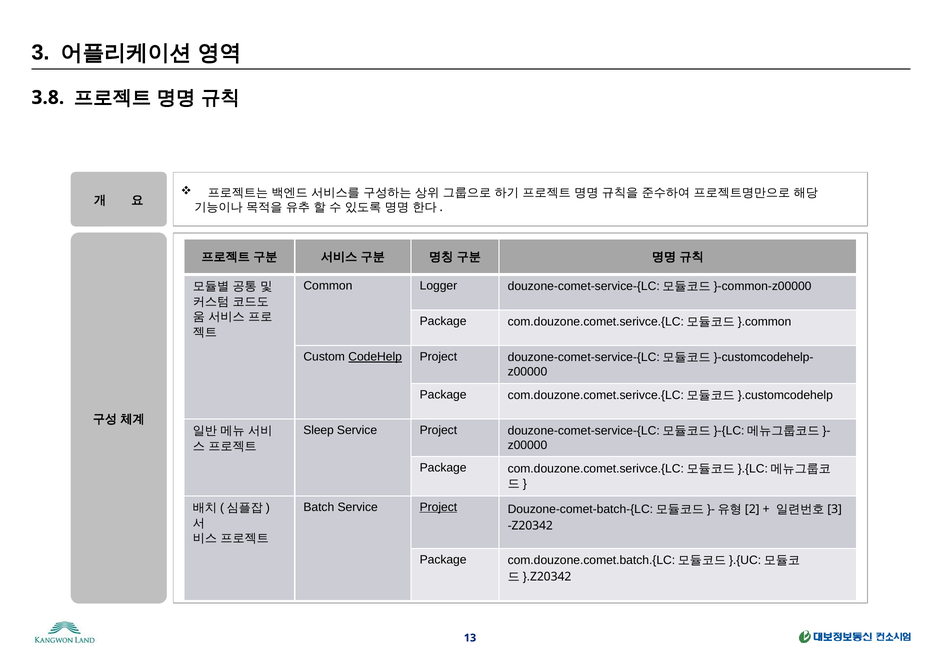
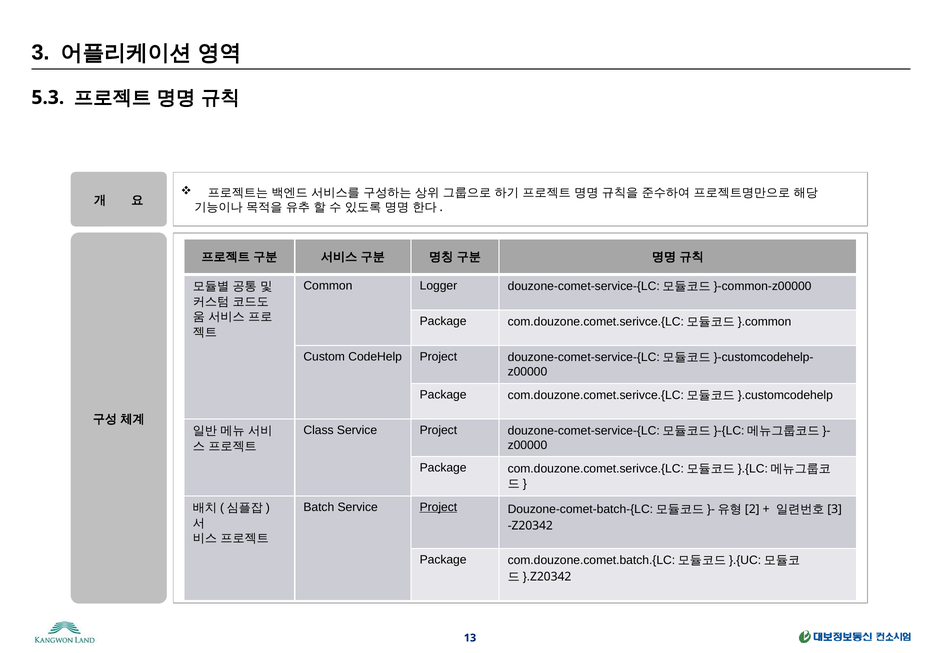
3.8: 3.8 -> 5.3 (48, 98)
CodeHelp underline: present -> none (375, 357)
Sleep: Sleep -> Class (319, 430)
